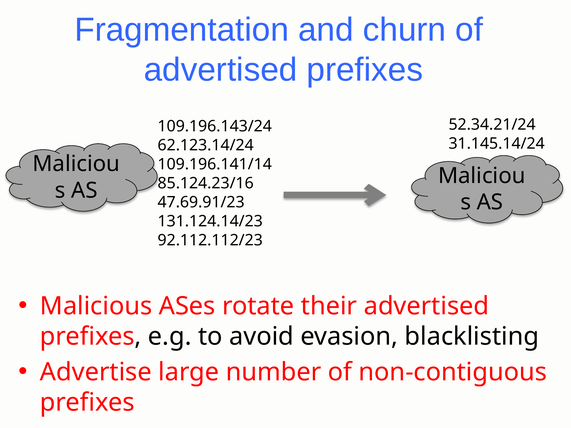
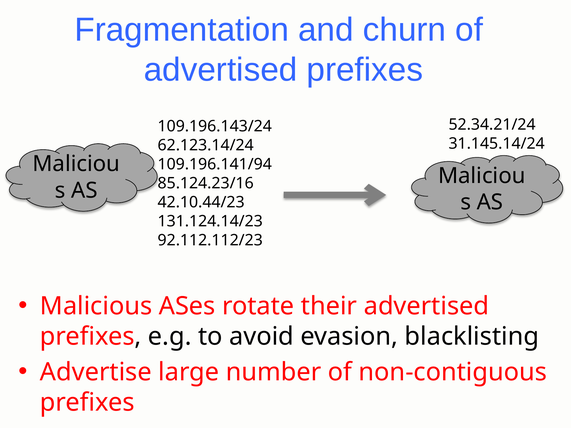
109.196.141/14: 109.196.141/14 -> 109.196.141/94 (215, 164)
47.69.91/23: 47.69.91/23 -> 42.10.44/23 (201, 202)
